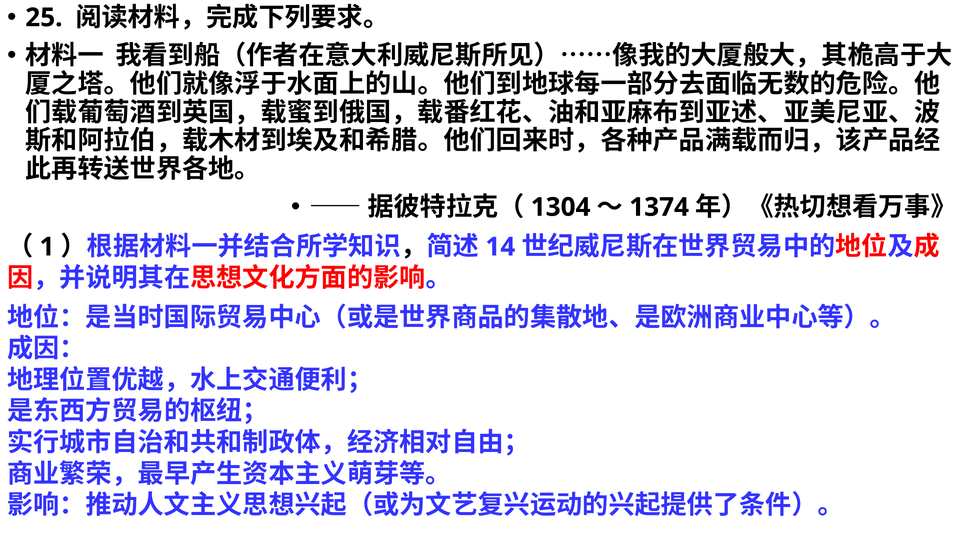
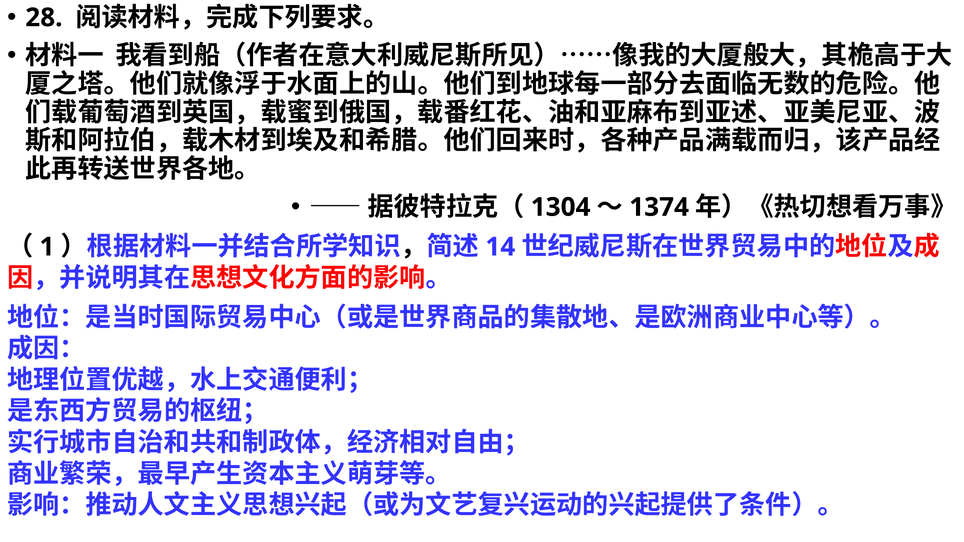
25: 25 -> 28 (44, 18)
